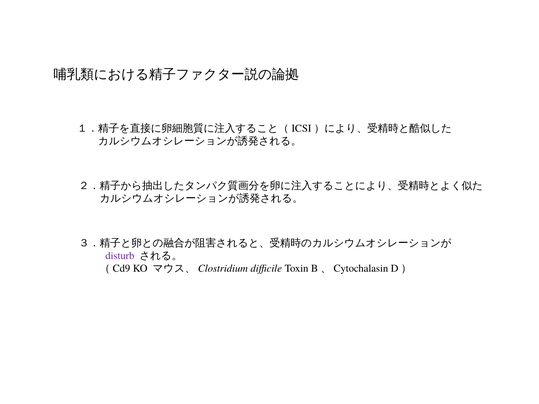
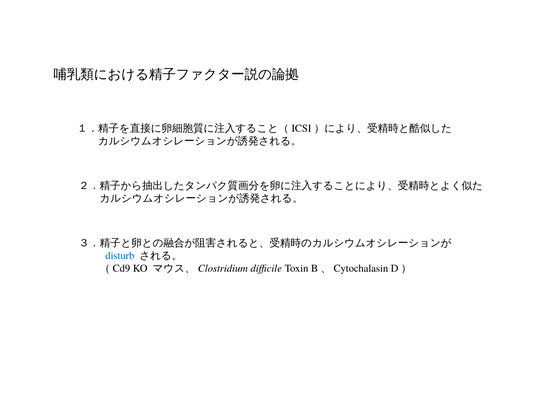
disturb colour: purple -> blue (120, 256)
